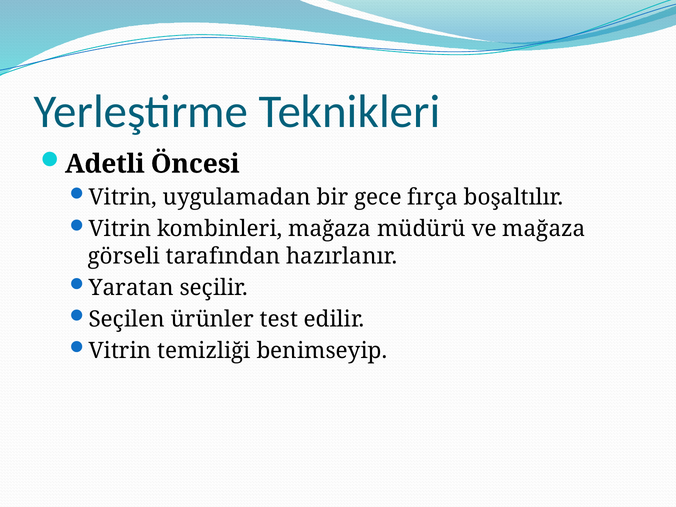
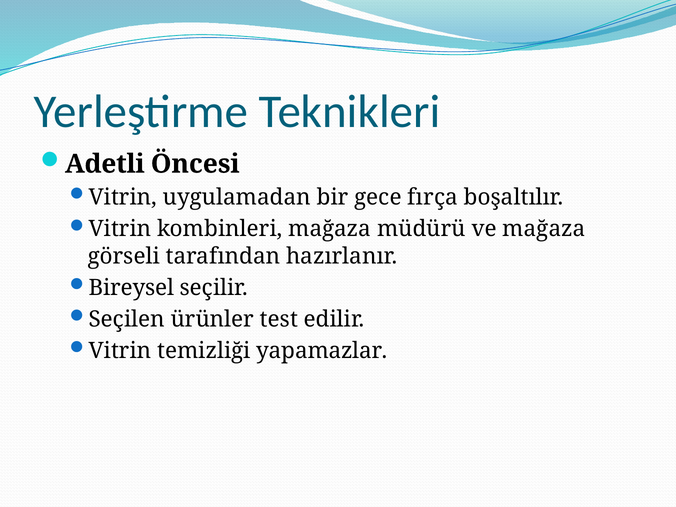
Yaratan: Yaratan -> Bireysel (131, 288)
benimseyip: benimseyip -> yapamazlar (322, 351)
